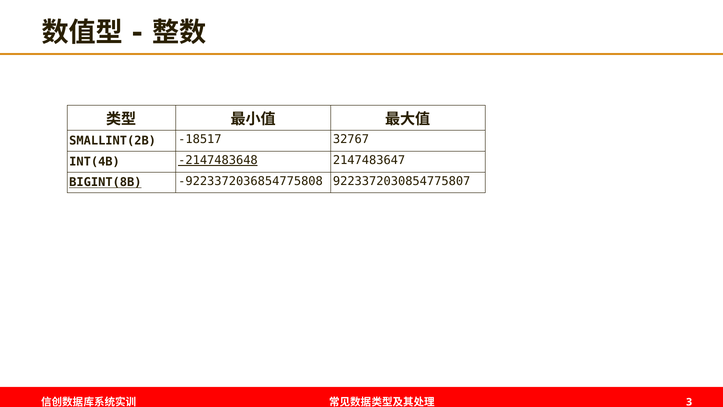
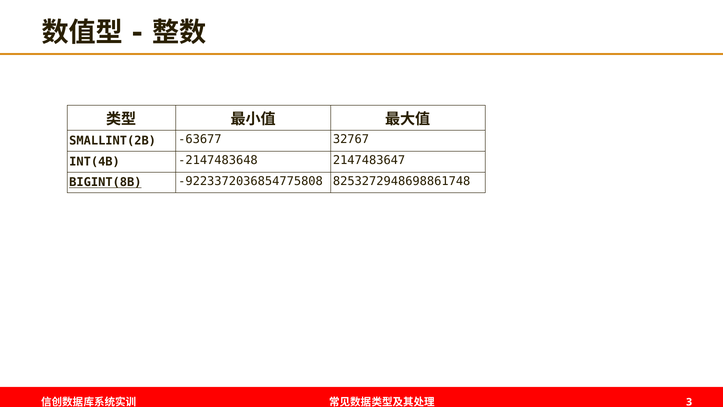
-18517: -18517 -> -63677 (200, 139)
-2147483648 underline: present -> none (218, 160)
9223372030854775807: 9223372030854775807 -> 8253272948698861748 (402, 181)
